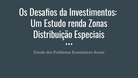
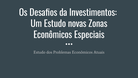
renda: renda -> novas (77, 24)
Distribuição: Distribuição -> Econômicos (53, 35)
